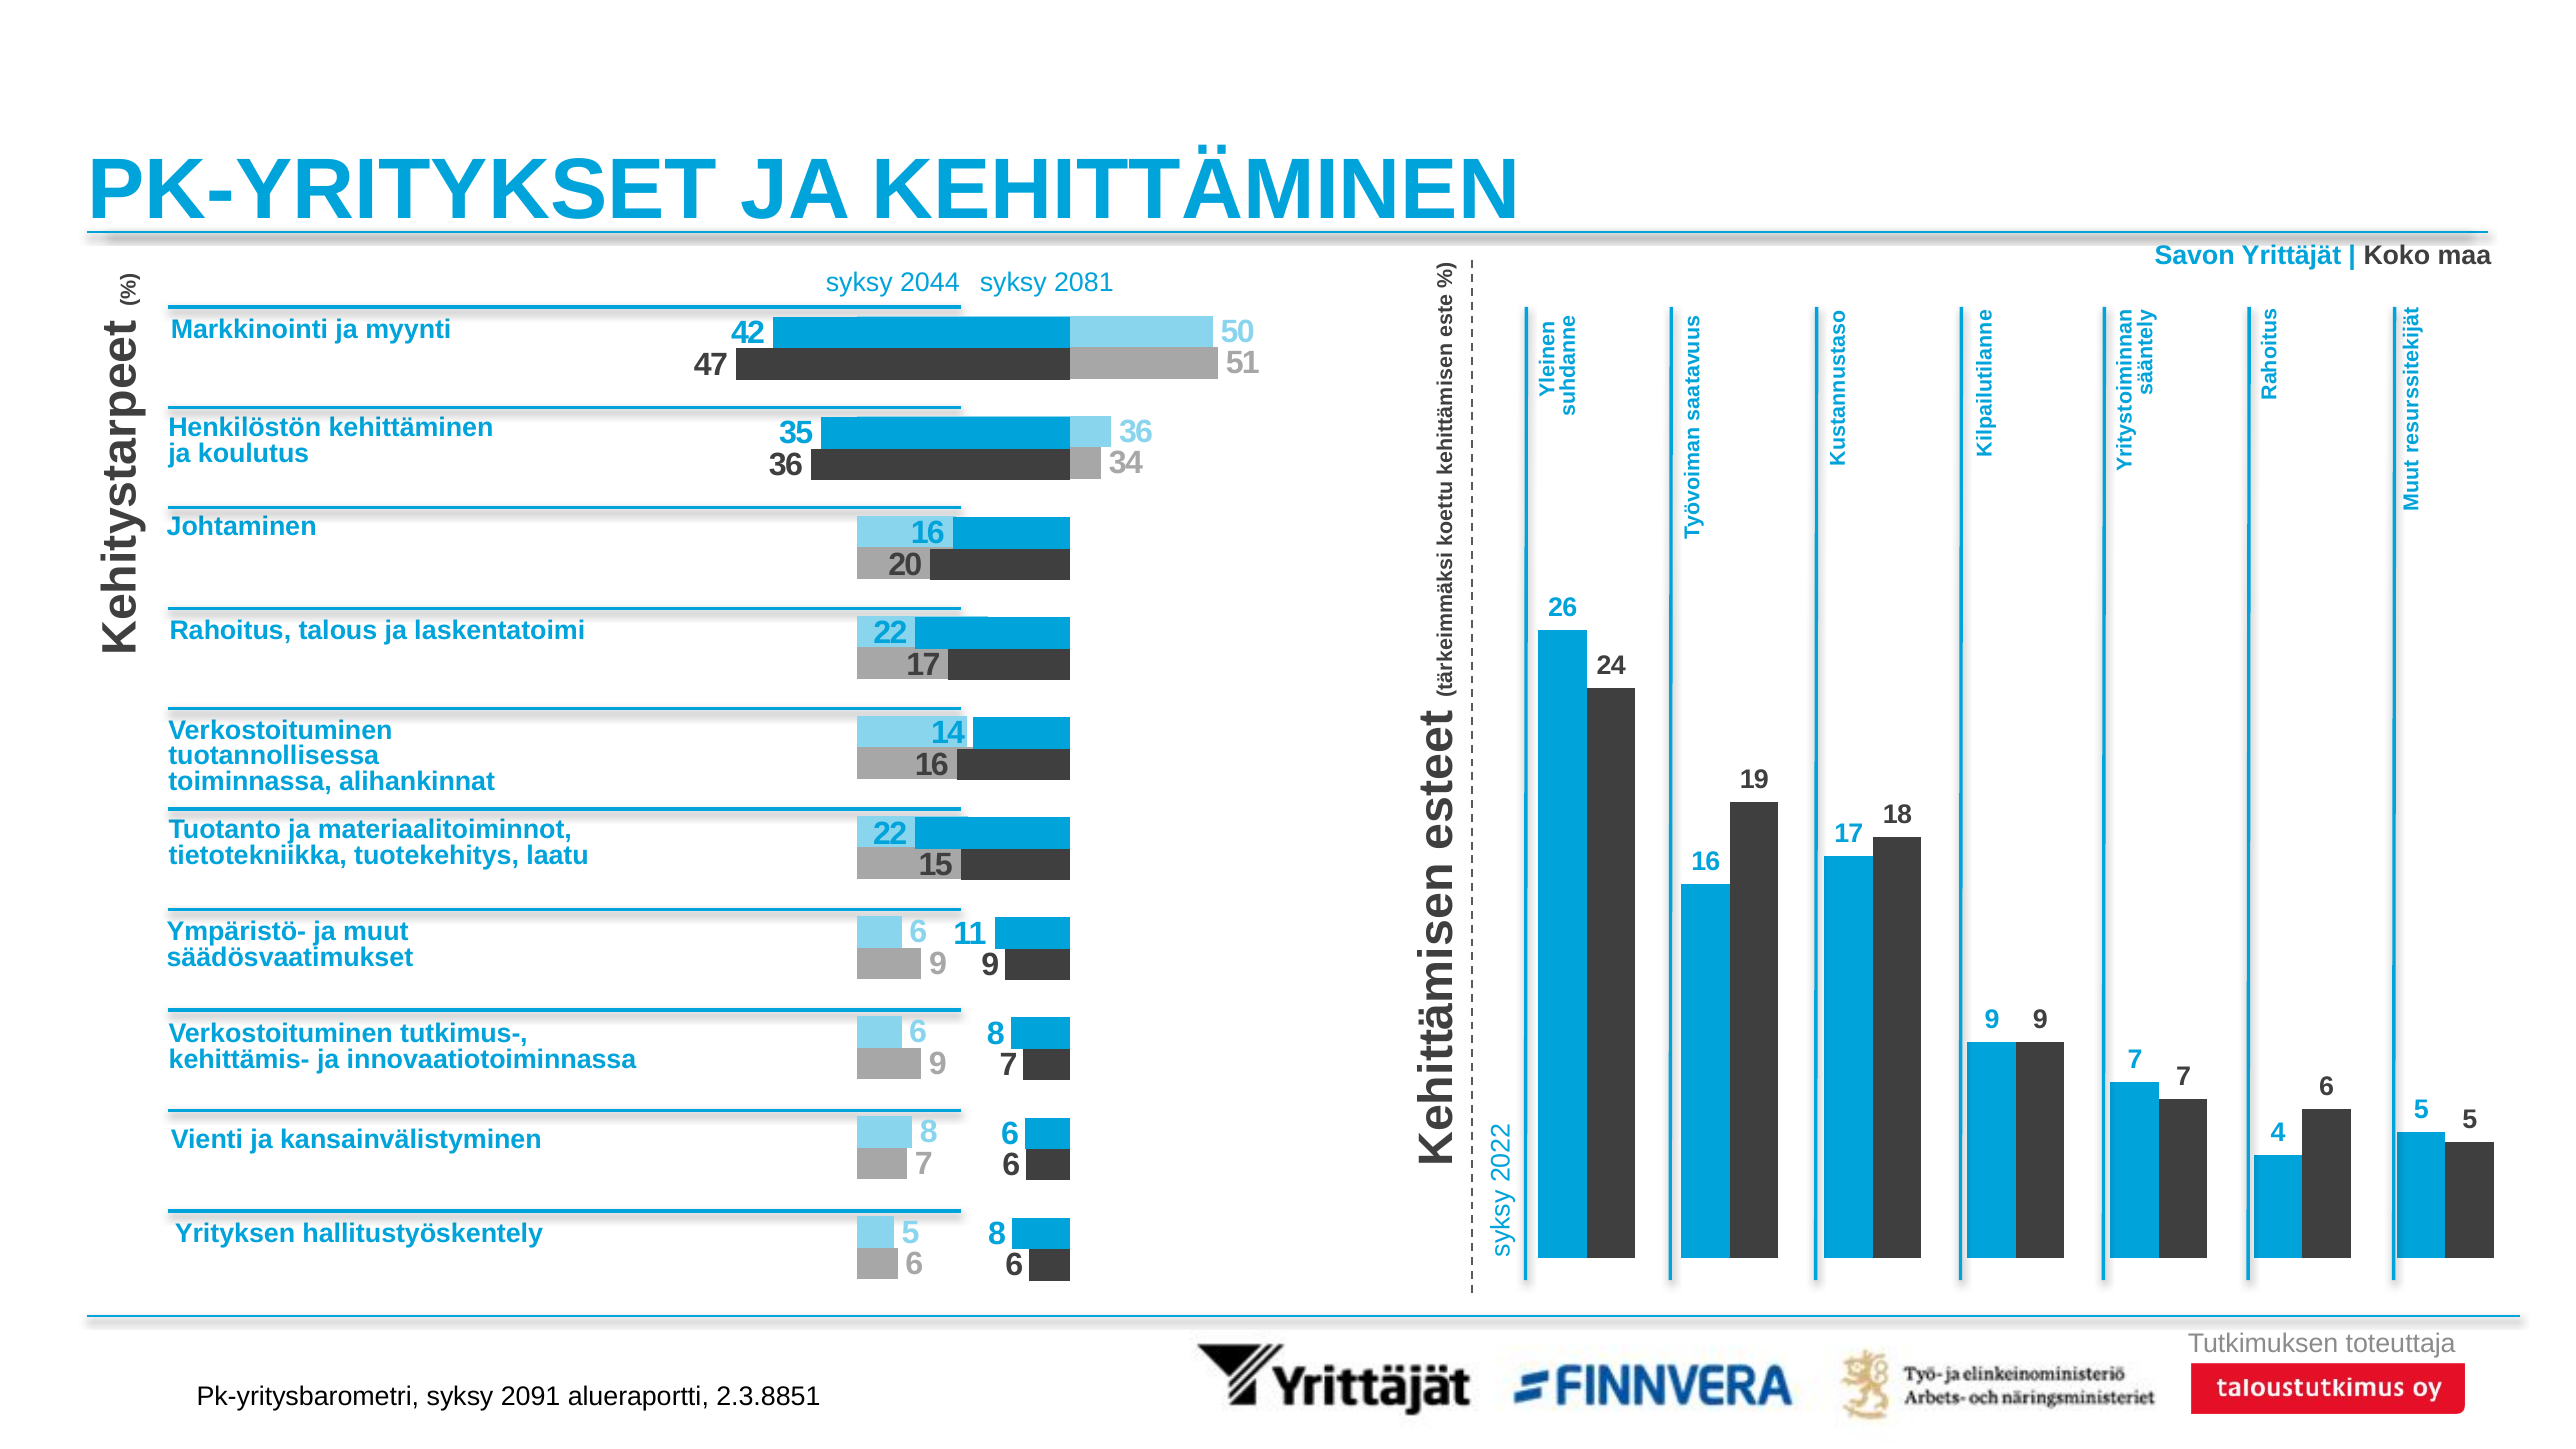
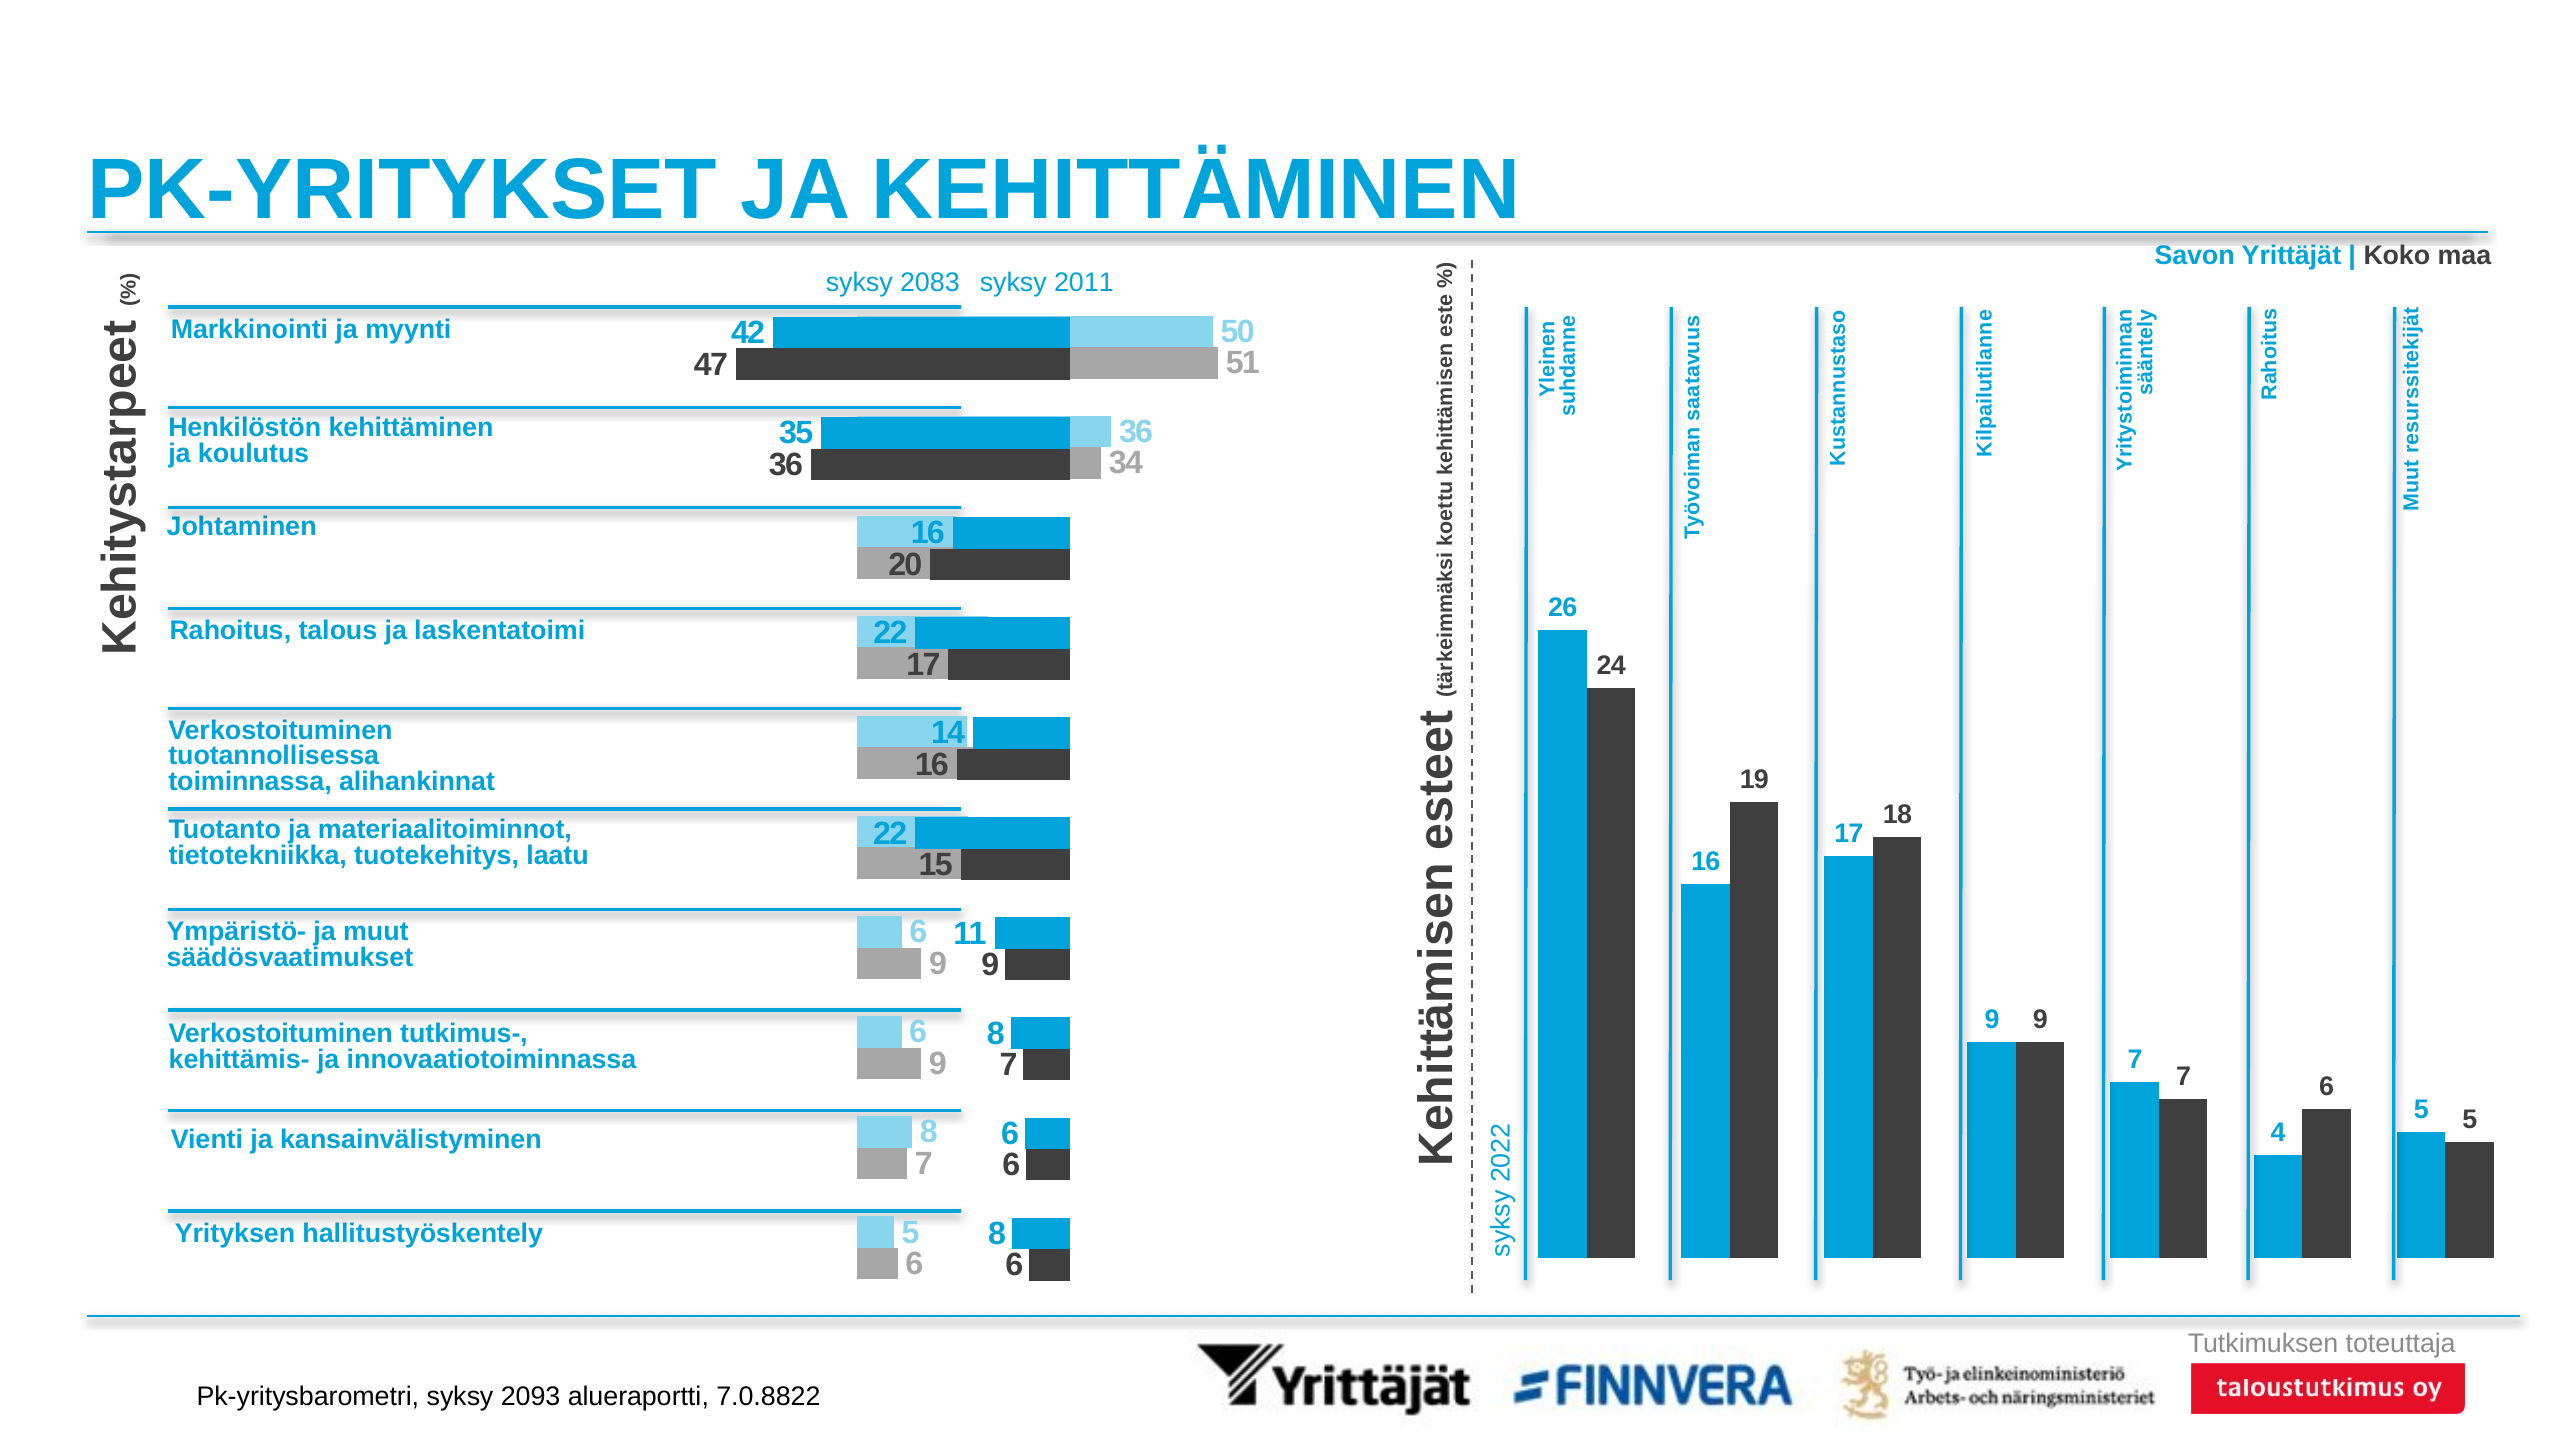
2044: 2044 -> 2083 (930, 283)
2081: 2081 -> 2011 (1084, 283)
2091: 2091 -> 2093 (531, 1397)
2.3.8851: 2.3.8851 -> 7.0.8822 (768, 1397)
